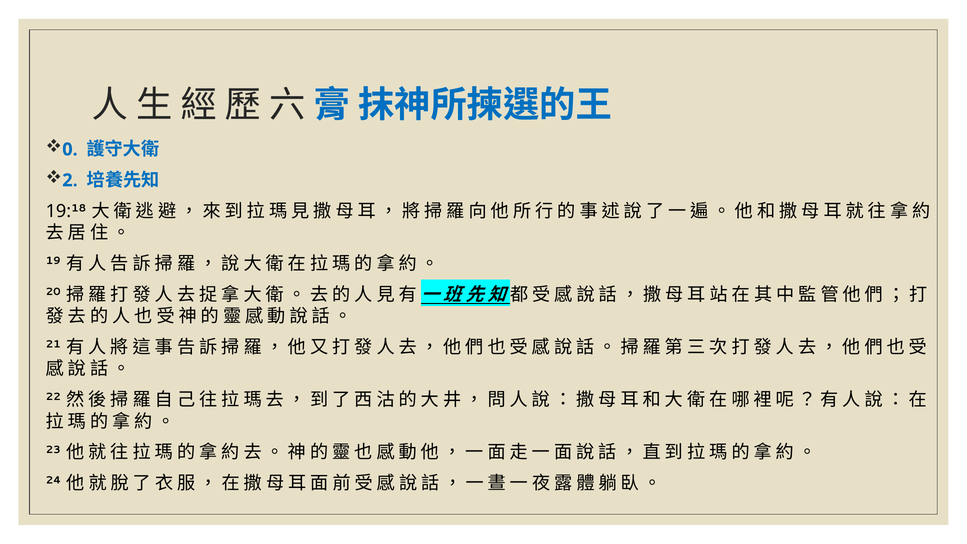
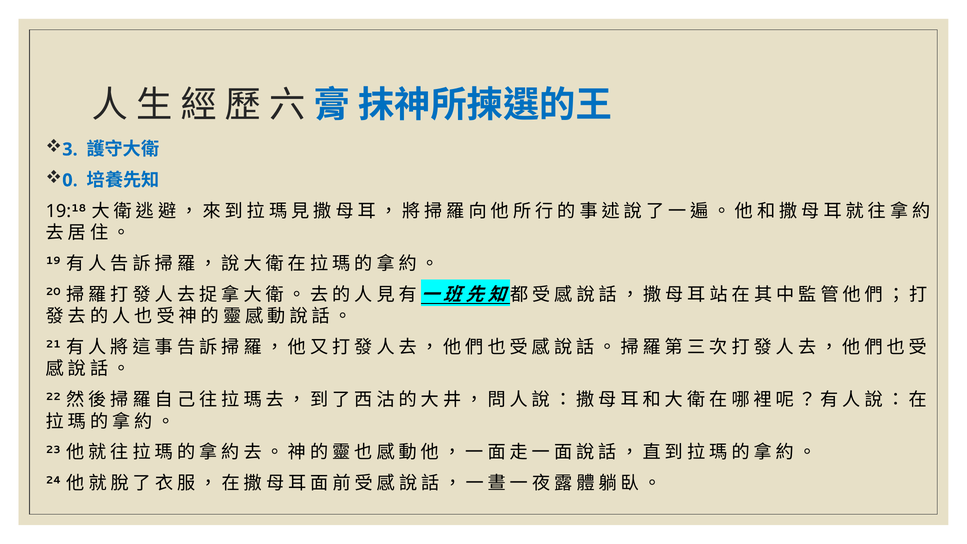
0: 0 -> 3 (70, 149)
2: 2 -> 0 (67, 180)
